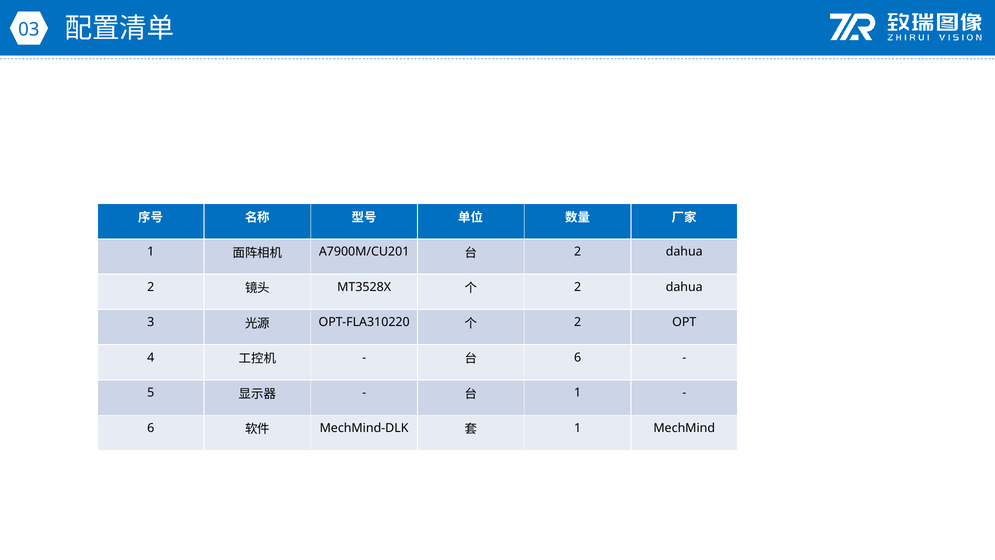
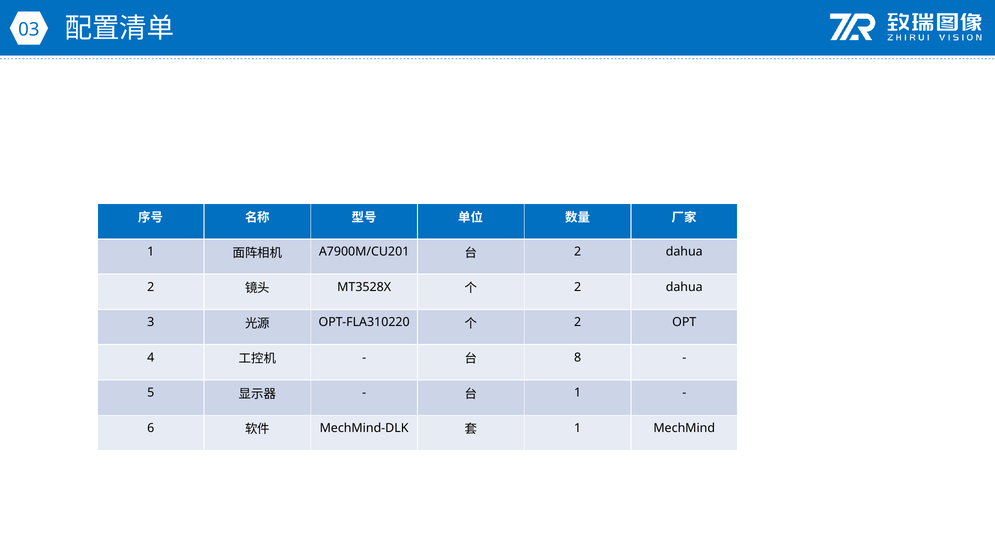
6: 6 -> 8 (578, 357)
